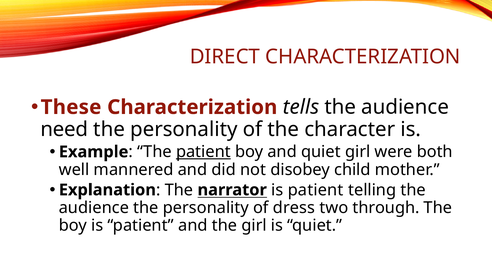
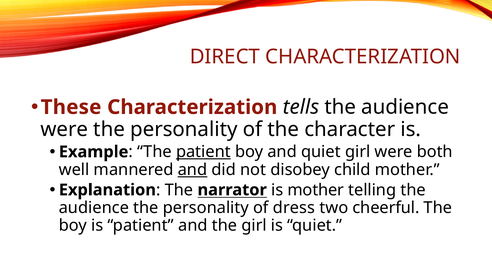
need: need -> were (64, 129)
and underline: none -> present (192, 169)
narrator is patient: patient -> mother (316, 190)
through: through -> cheerful (386, 207)
